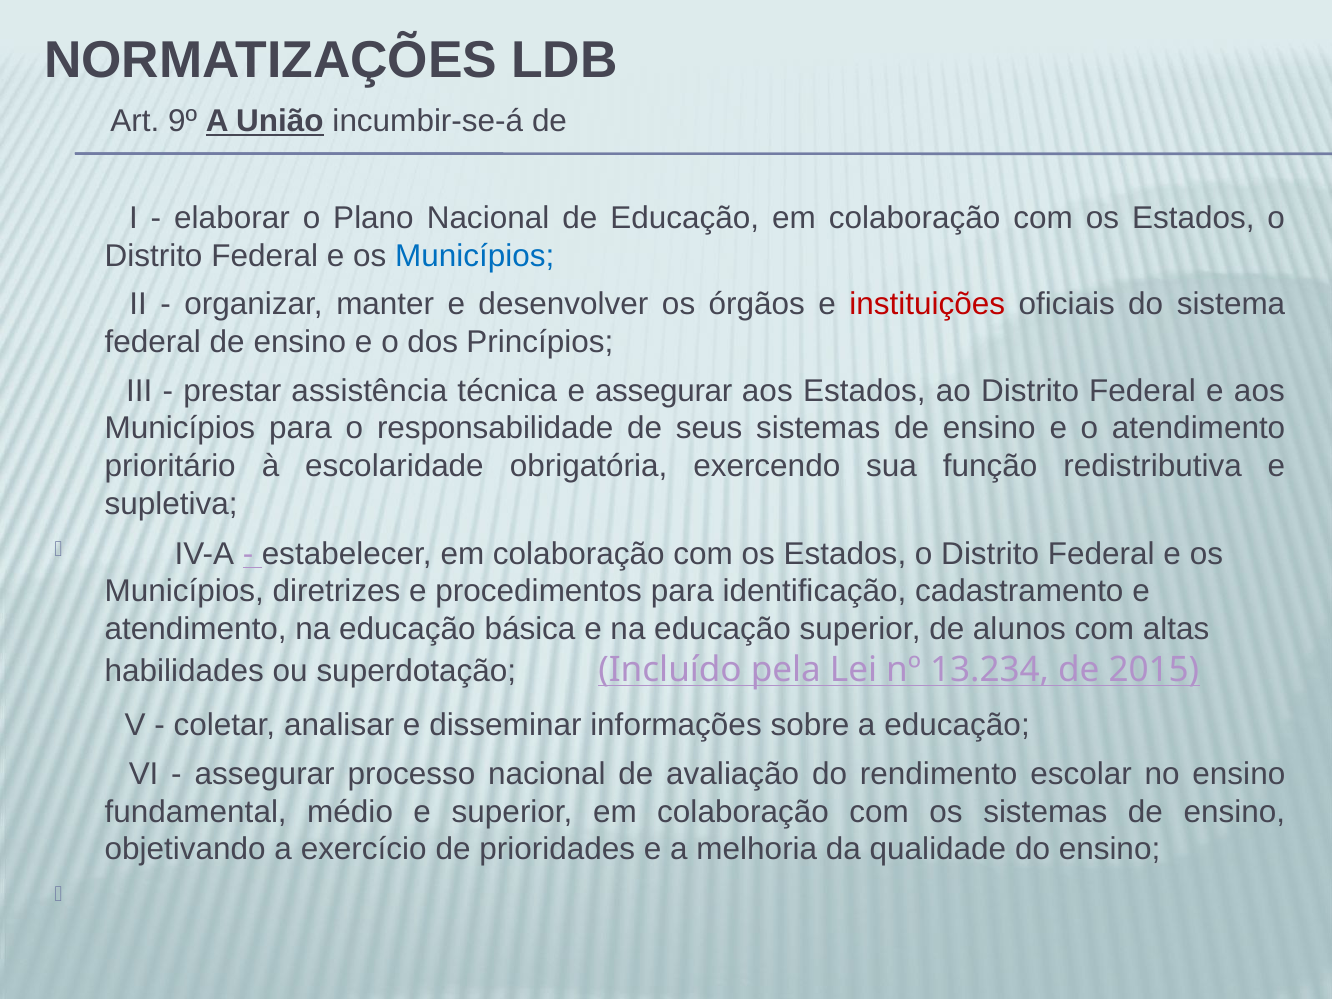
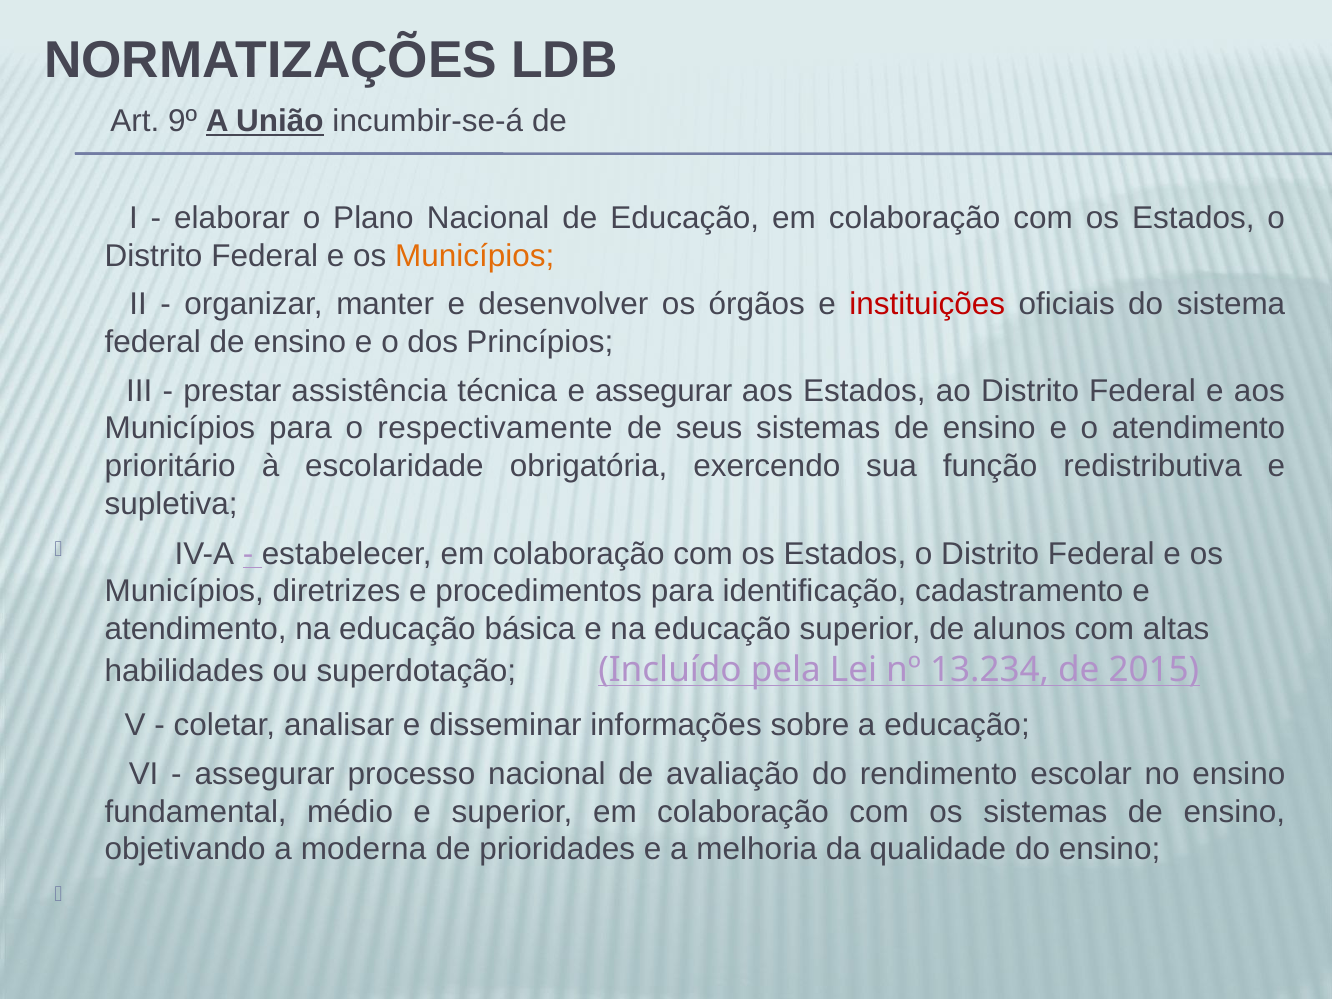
Municípios colour: blue -> orange (475, 256)
responsabilidade: responsabilidade -> respectivamente (495, 429)
exercício: exercício -> moderna (364, 849)
